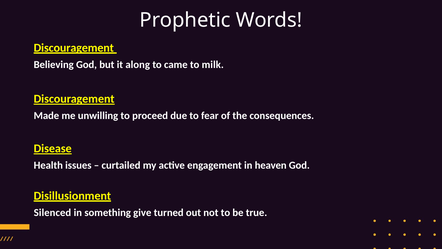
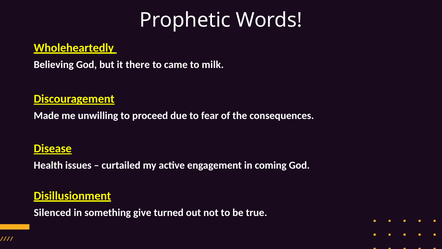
Discouragement: Discouragement -> Wholeheartedly (74, 48)
along: along -> there (138, 65)
heaven: heaven -> coming (271, 165)
